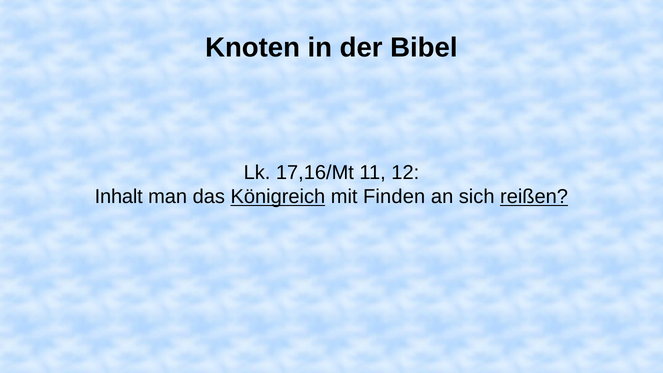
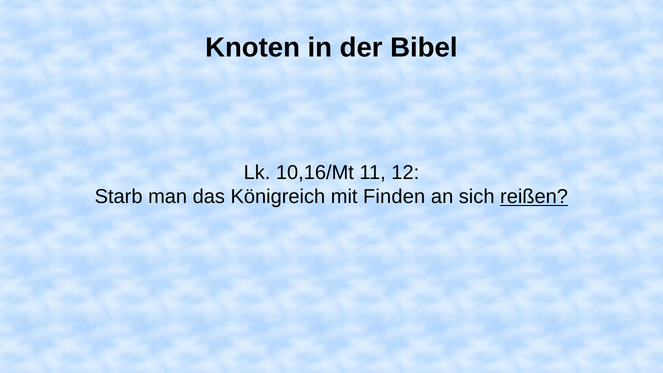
17,16/Mt: 17,16/Mt -> 10,16/Mt (315, 173)
Inhalt: Inhalt -> Starb (119, 197)
Königreich underline: present -> none (278, 197)
